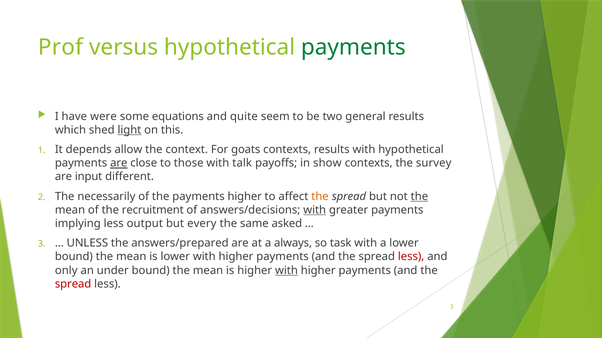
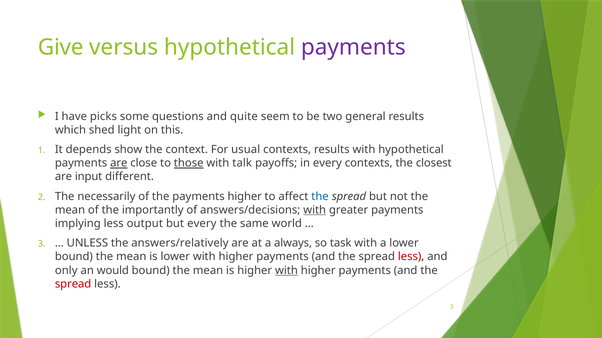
Prof: Prof -> Give (61, 47)
payments colour: green -> purple (353, 47)
were: were -> picks (103, 117)
equations: equations -> questions (178, 117)
light underline: present -> none (129, 130)
allow: allow -> show (128, 150)
goats: goats -> usual (246, 150)
those underline: none -> present (189, 163)
in show: show -> every (327, 163)
survey: survey -> closest (434, 163)
the colour: orange -> blue (320, 197)
the underline: present -> none (419, 197)
recruitment: recruitment -> importantly (153, 210)
asked: asked -> world (287, 224)
answers/prepared: answers/prepared -> answers/relatively (180, 244)
under: under -> would (113, 271)
